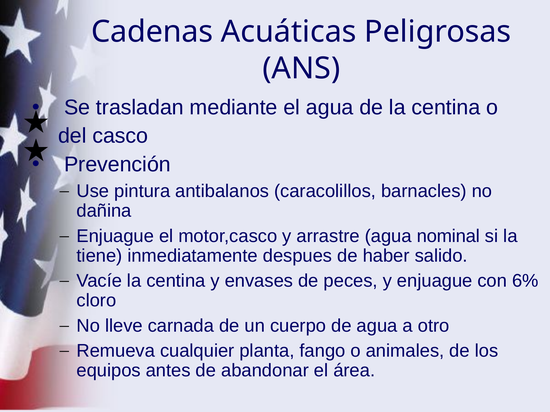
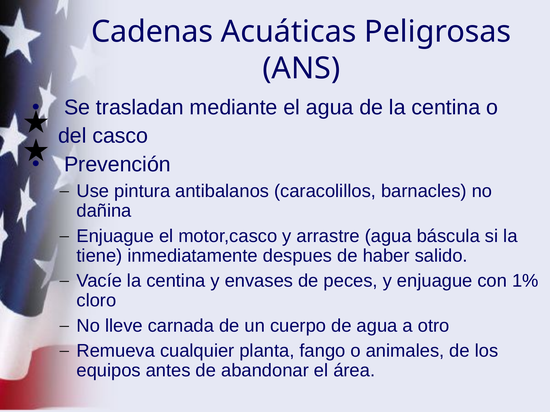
nominal: nominal -> báscula (448, 236)
6%: 6% -> 1% (525, 281)
